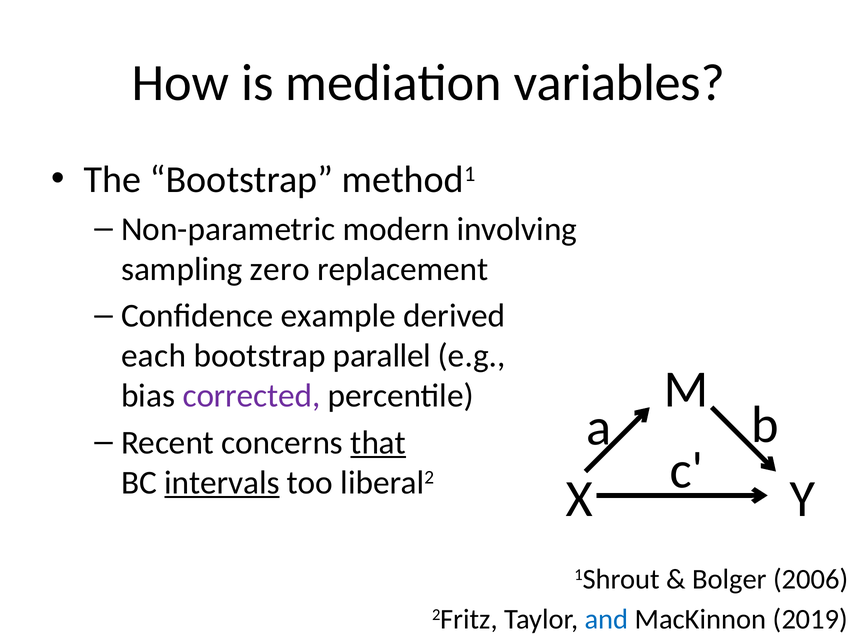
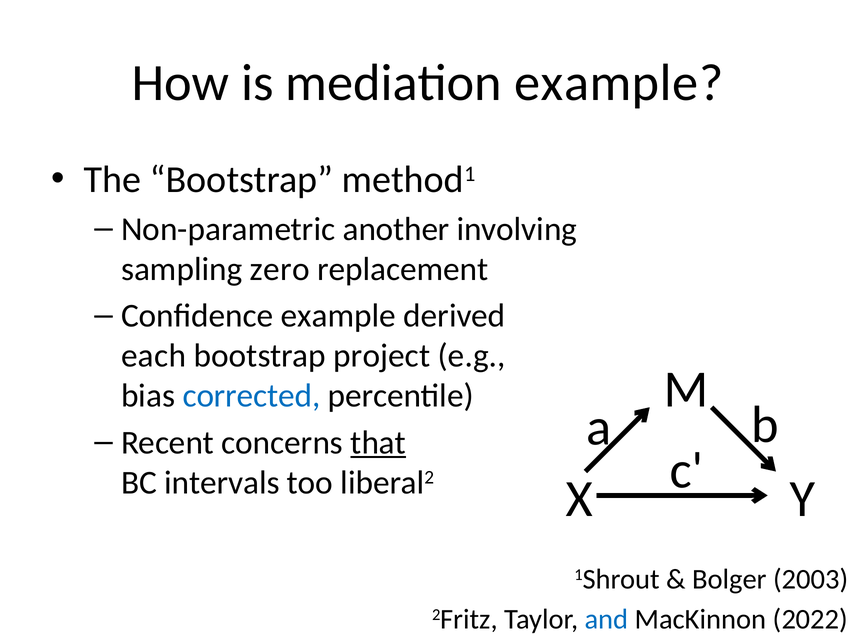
mediation variables: variables -> example (619, 83)
modern: modern -> another (396, 229)
parallel: parallel -> project (382, 356)
corrected colour: purple -> blue (252, 396)
intervals underline: present -> none (222, 482)
2006: 2006 -> 2003 (811, 579)
2019: 2019 -> 2022 (810, 619)
